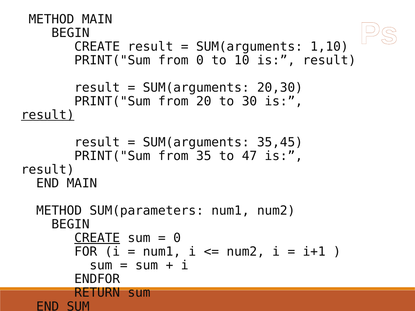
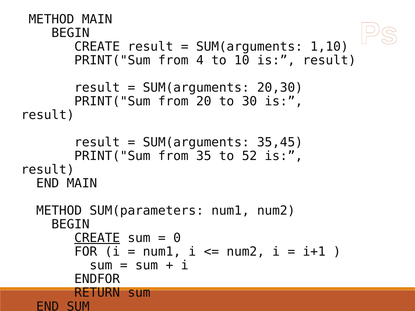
from 0: 0 -> 4 (200, 60)
result underline: present -> none (48, 115)
47: 47 -> 52 (249, 156)
